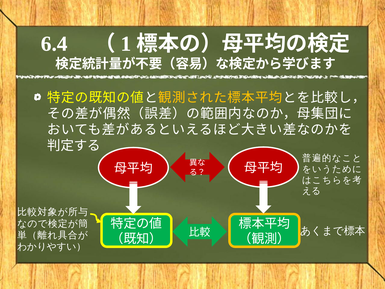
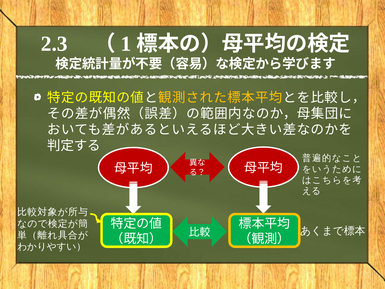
6.4: 6.4 -> 2.3 (54, 44)
